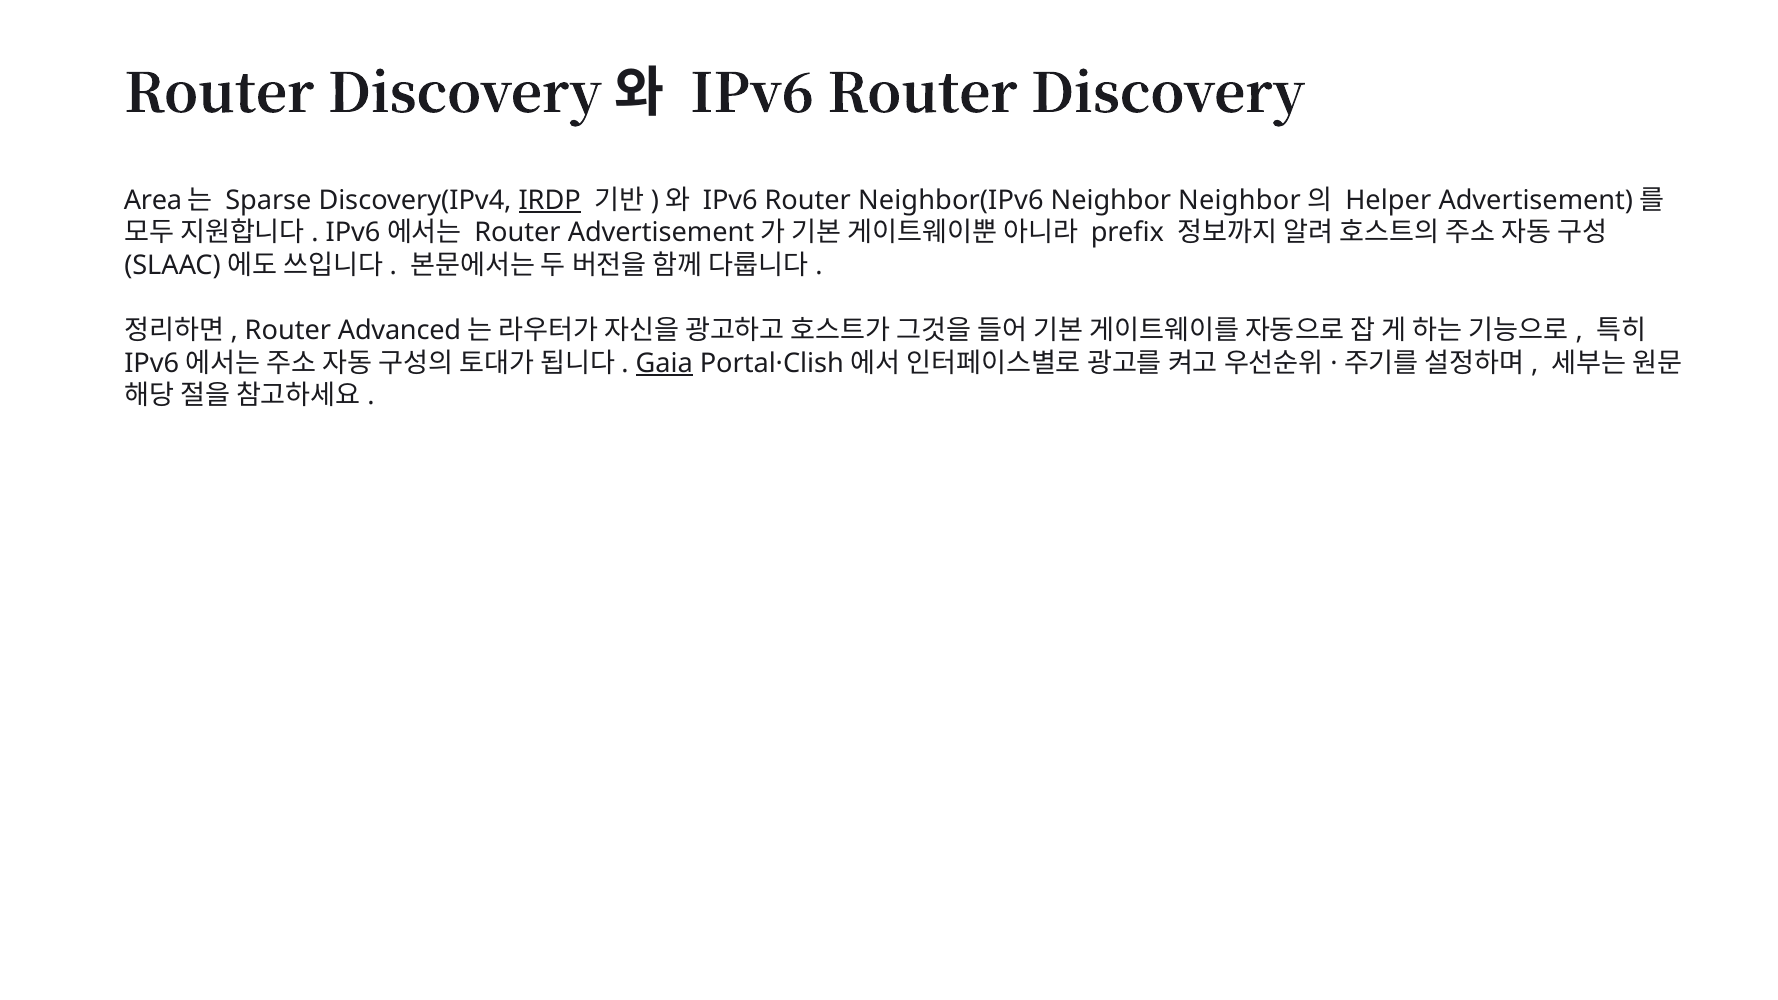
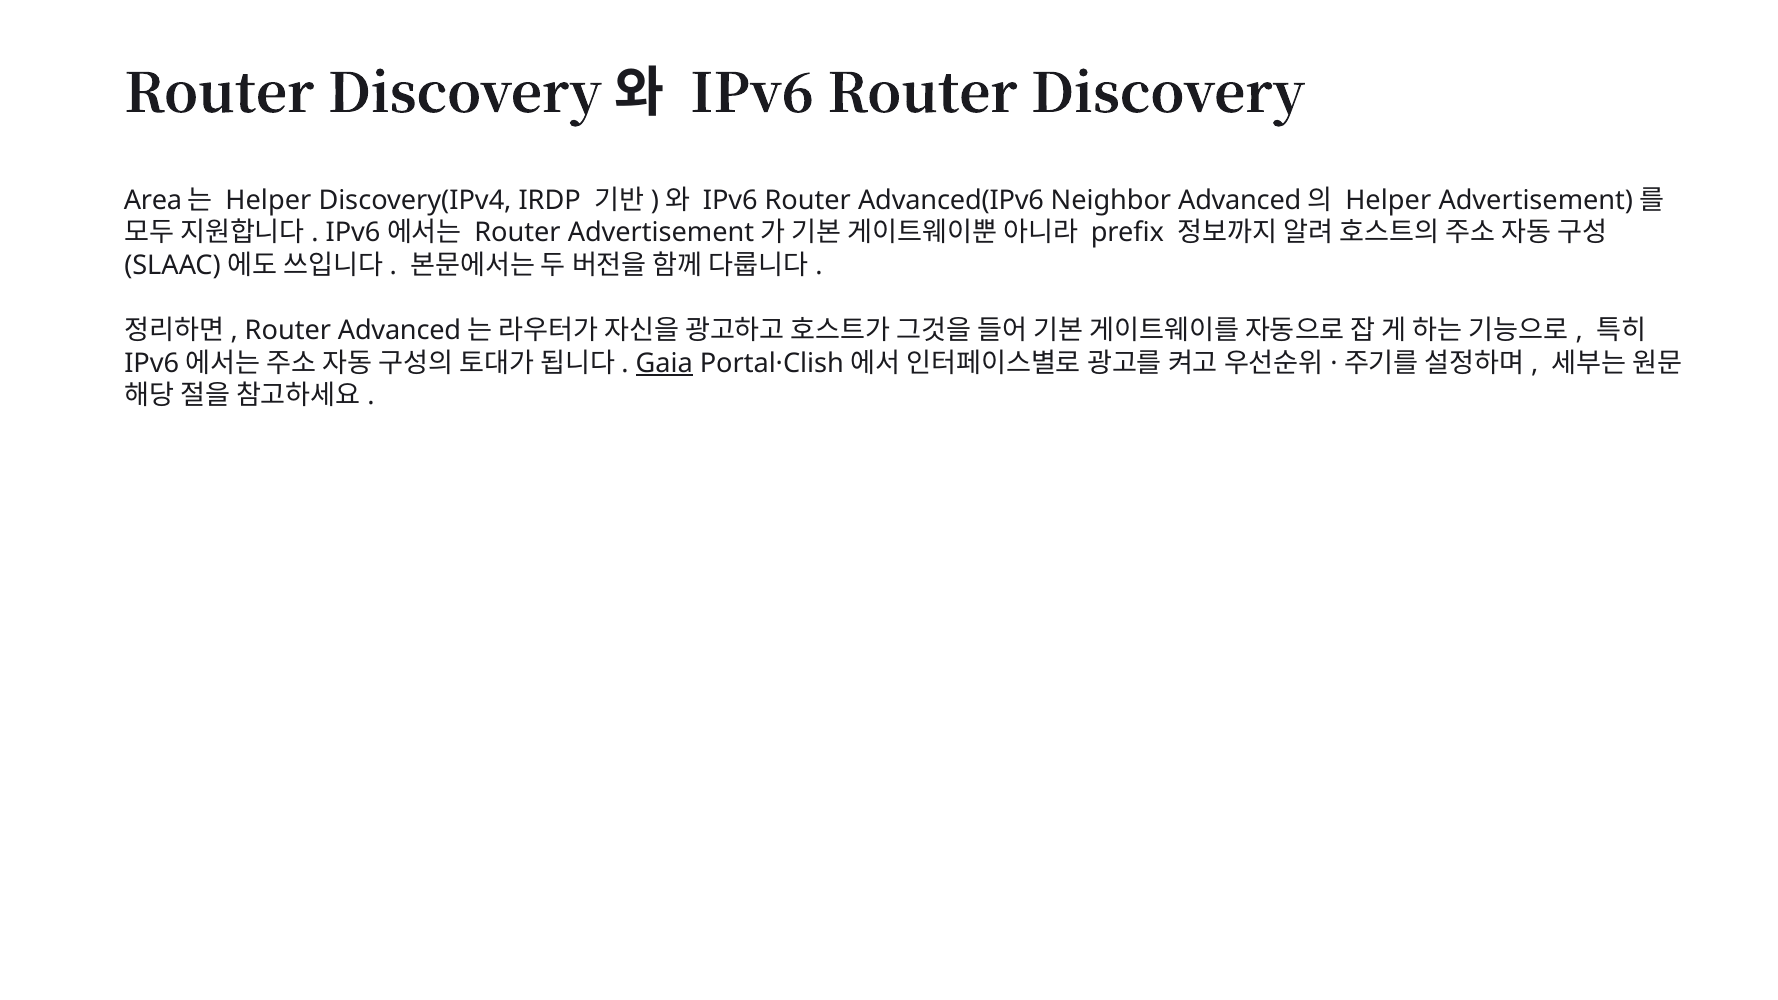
Sparse: Sparse -> Helper (268, 200)
IRDP underline: present -> none (550, 200)
Neighbor(IPv6: Neighbor(IPv6 -> Advanced(IPv6 (951, 200)
Neighbor Neighbor: Neighbor -> Advanced (1240, 200)
